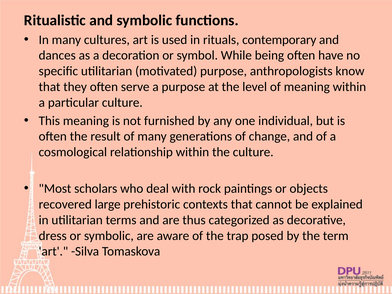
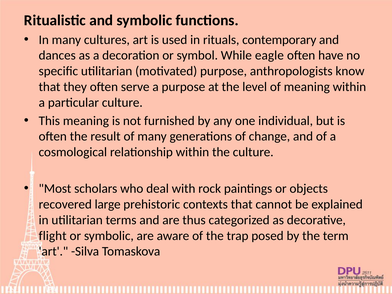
being: being -> eagle (269, 55)
dress: dress -> flight (53, 236)
